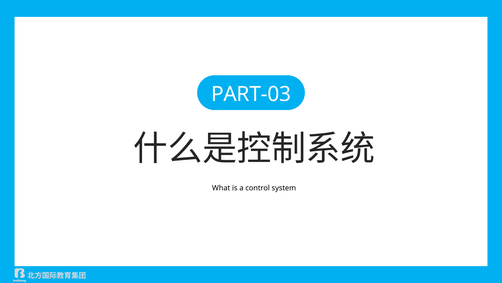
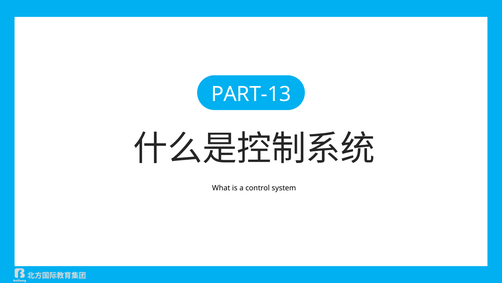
PART-03: PART-03 -> PART-13 (251, 94)
